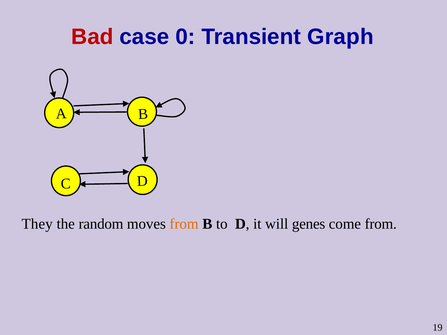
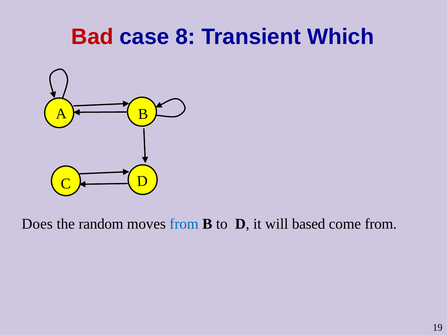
0: 0 -> 8 (185, 37)
Graph: Graph -> Which (341, 37)
They: They -> Does (37, 224)
from colour: orange -> blue (184, 224)
genes: genes -> based (309, 224)
